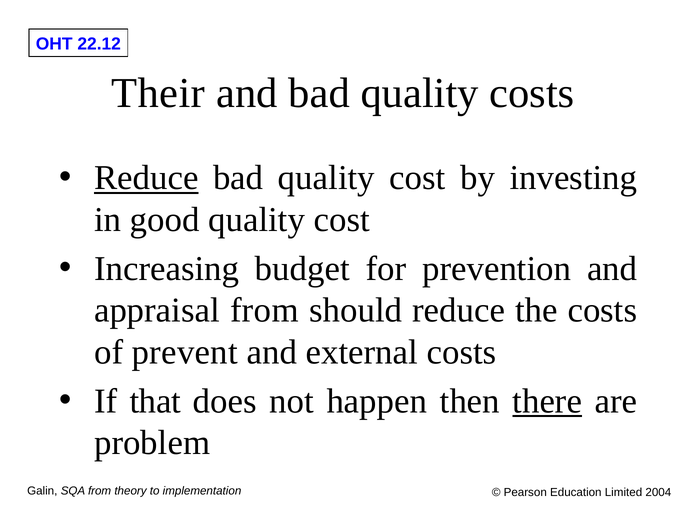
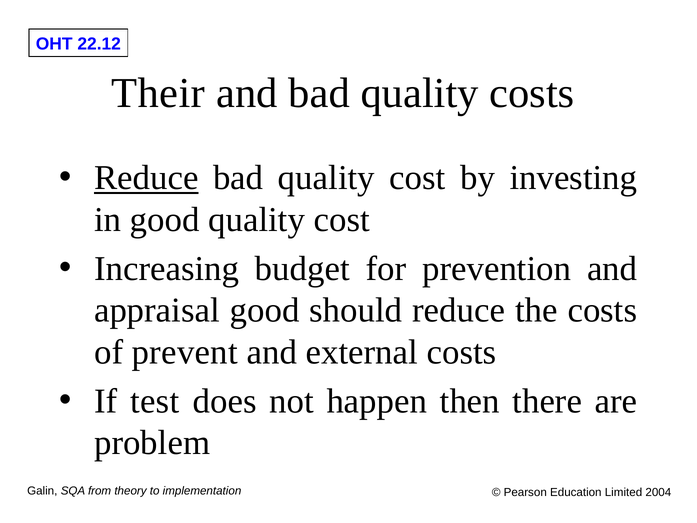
appraisal from: from -> good (265, 310)
that: that -> test (155, 401)
there underline: present -> none (547, 401)
